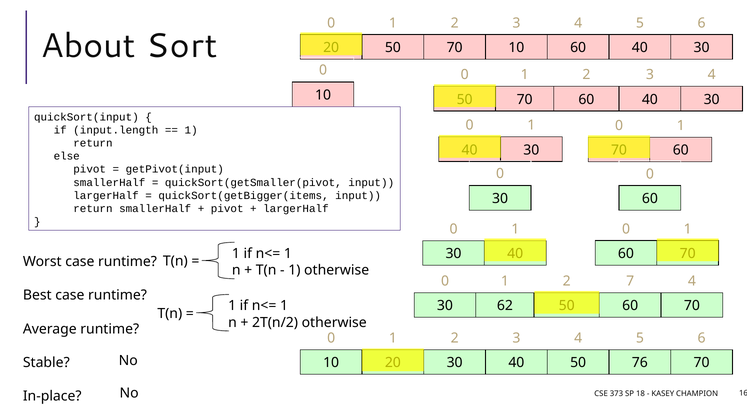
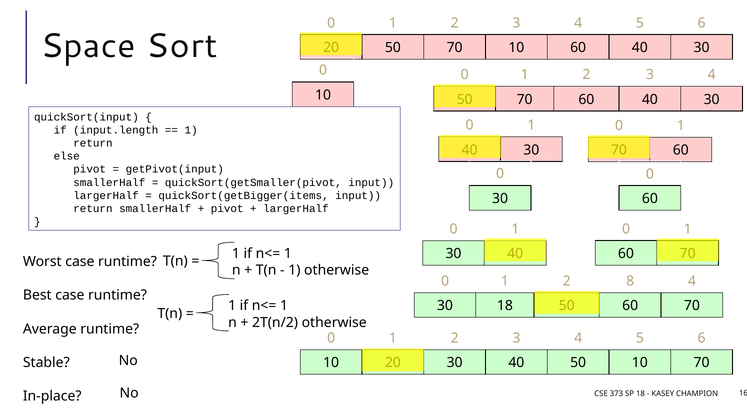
About: About -> Space (88, 46)
7: 7 -> 8 (630, 281)
30 62: 62 -> 18 (505, 306)
50 76: 76 -> 10 (640, 363)
